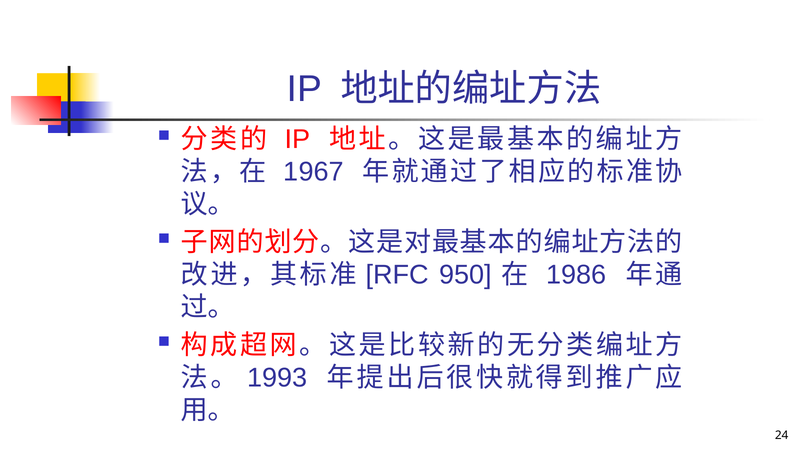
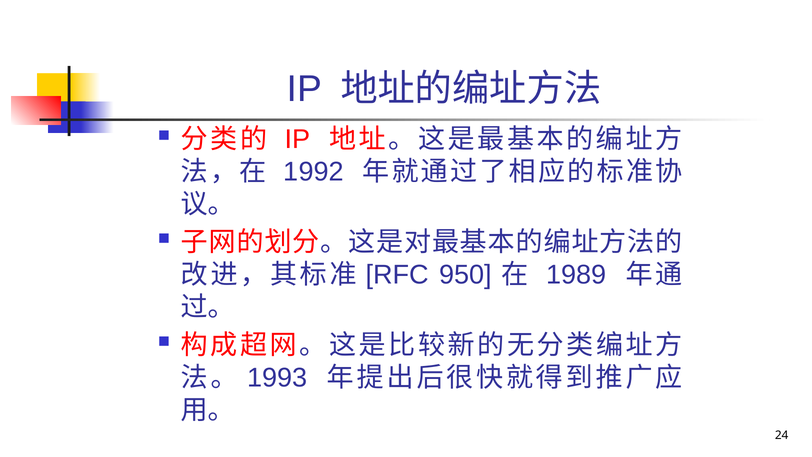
1967: 1967 -> 1992 (314, 172)
1986: 1986 -> 1989 (576, 275)
